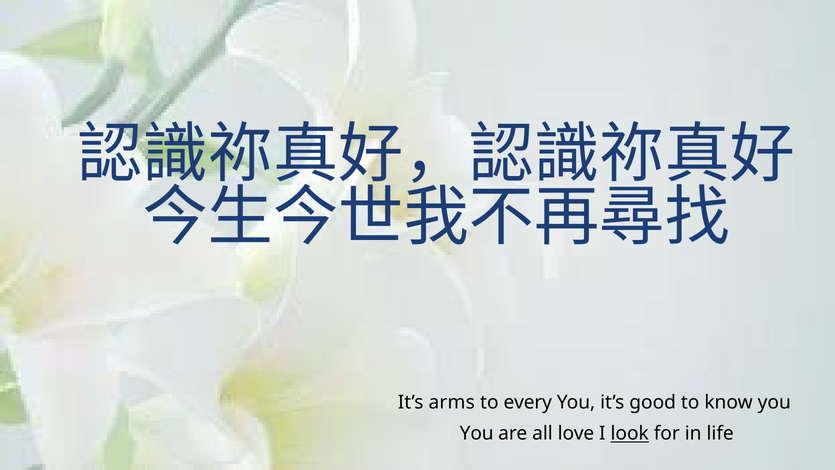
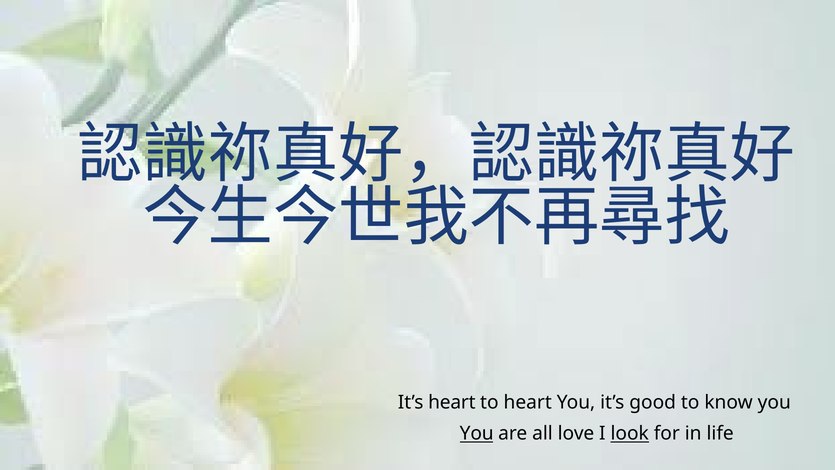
It’s arms: arms -> heart (452, 402)
to every: every -> heart (528, 402)
You underline: none -> present (477, 433)
